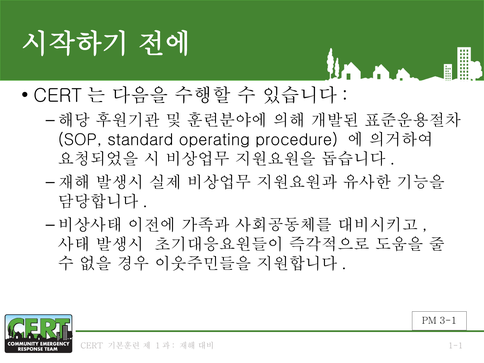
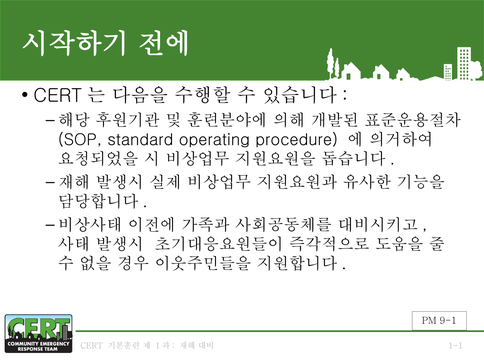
3-1: 3-1 -> 9-1 (448, 321)
